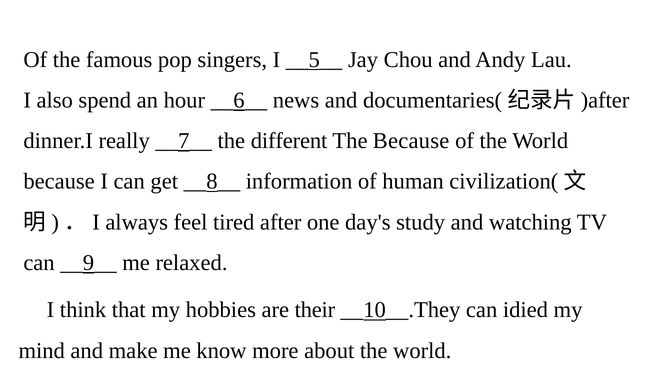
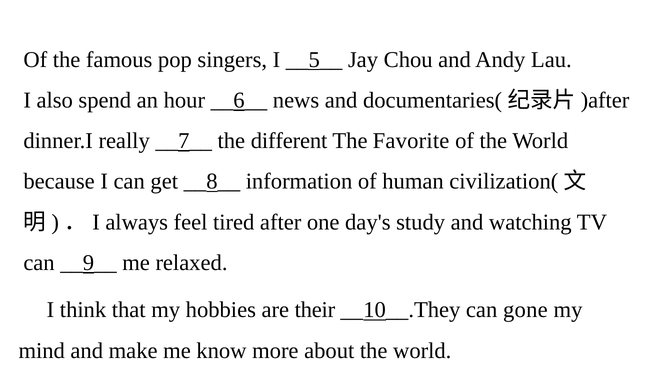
The Because: Because -> Favorite (411, 141)
idied: idied -> gone (525, 310)
